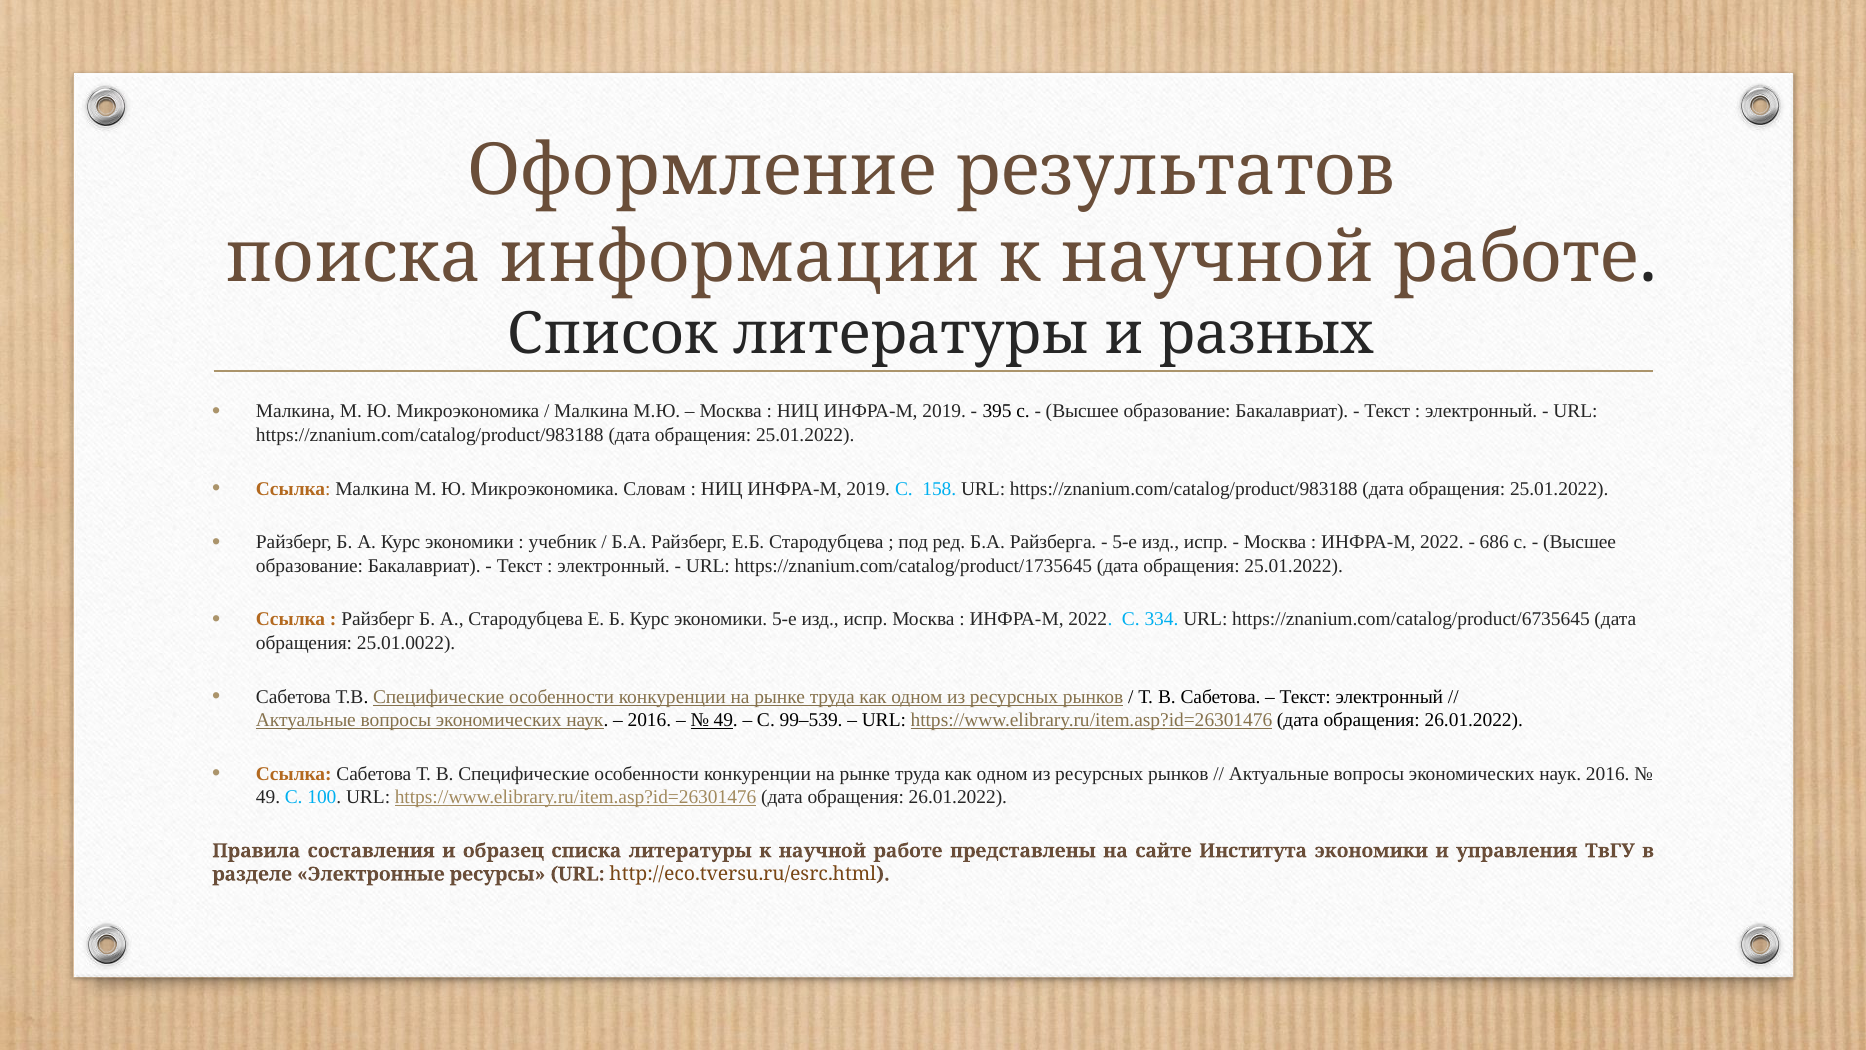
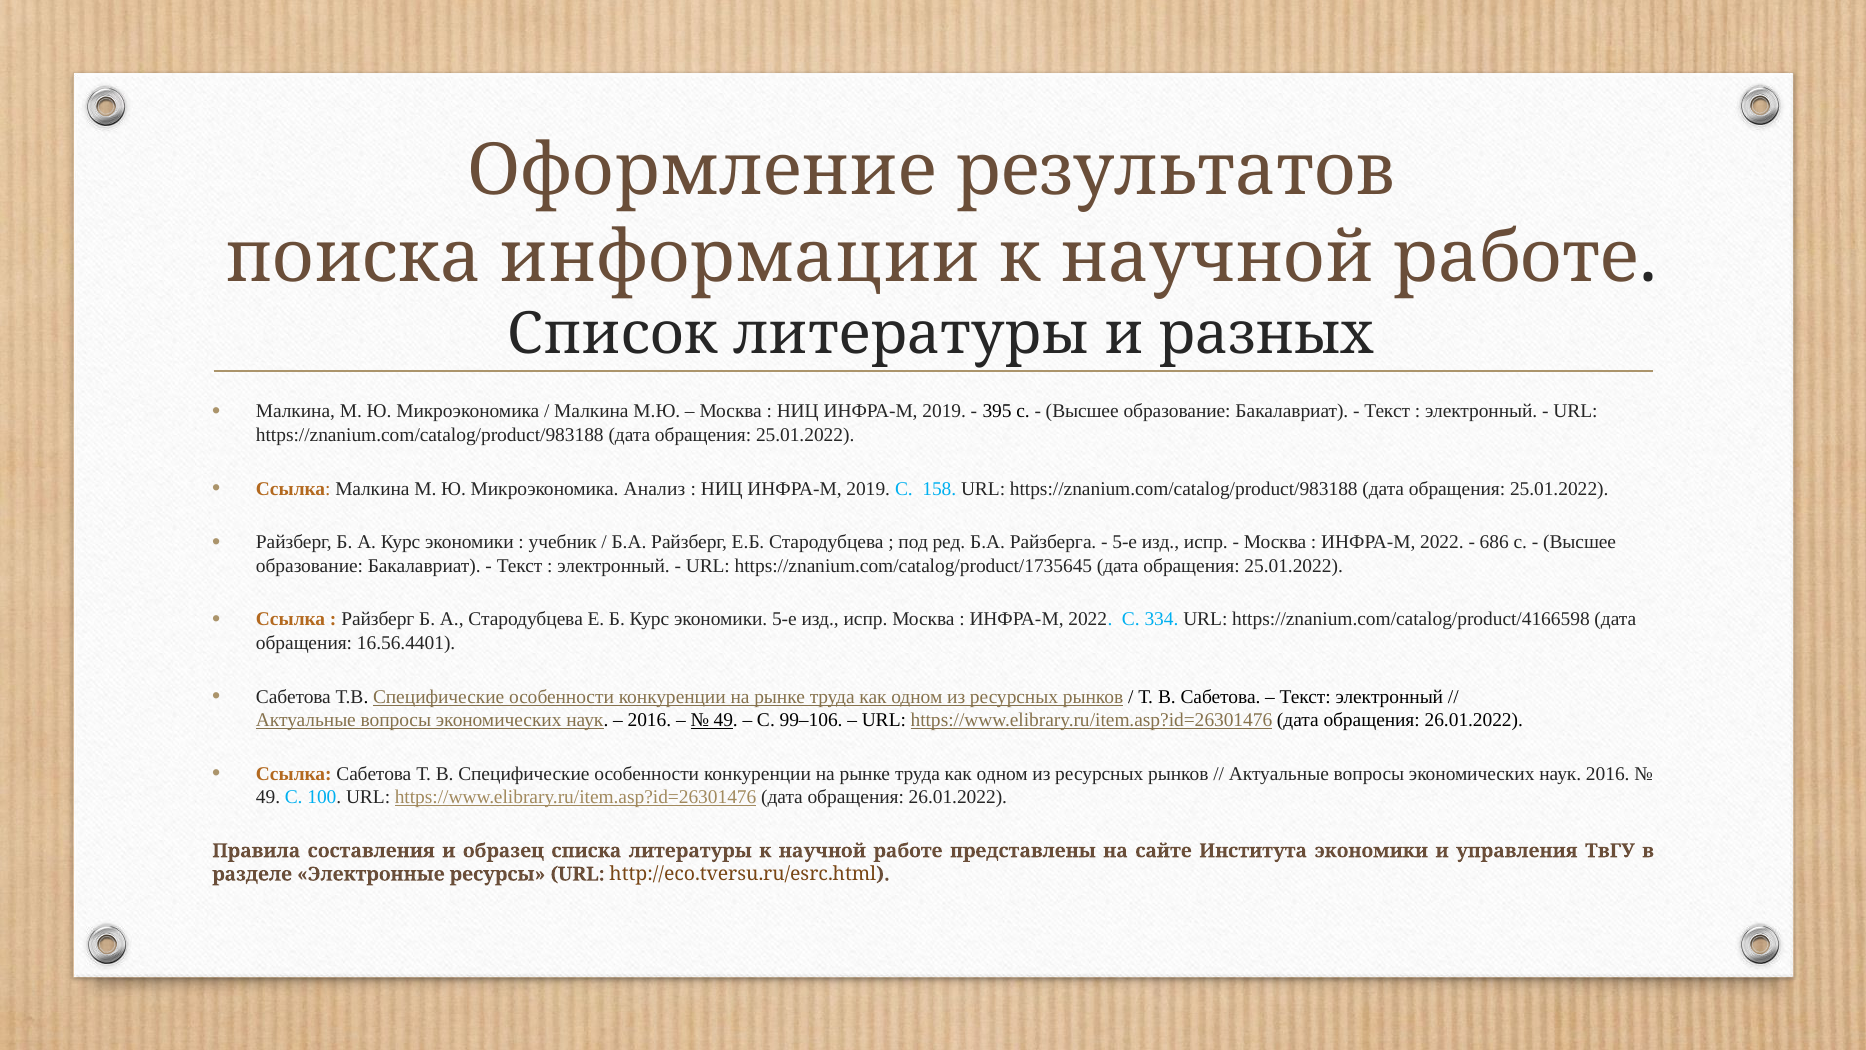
Словам: Словам -> Анализ (654, 488)
https://znanium.com/catalog/product/6735645: https://znanium.com/catalog/product/6735645 -> https://znanium.com/catalog/product/4166598 (1411, 619)
25.01.0022: 25.01.0022 -> 16.56.4401 (406, 643)
99–539: 99–539 -> 99–106 (811, 720)
